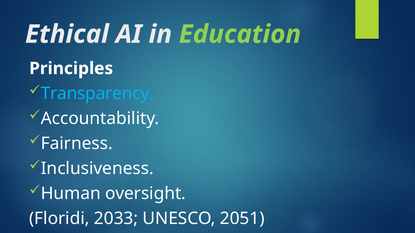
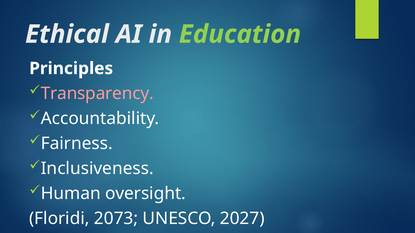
Transparency colour: light blue -> pink (97, 94)
2033: 2033 -> 2073 (116, 219)
2051: 2051 -> 2027 (242, 219)
